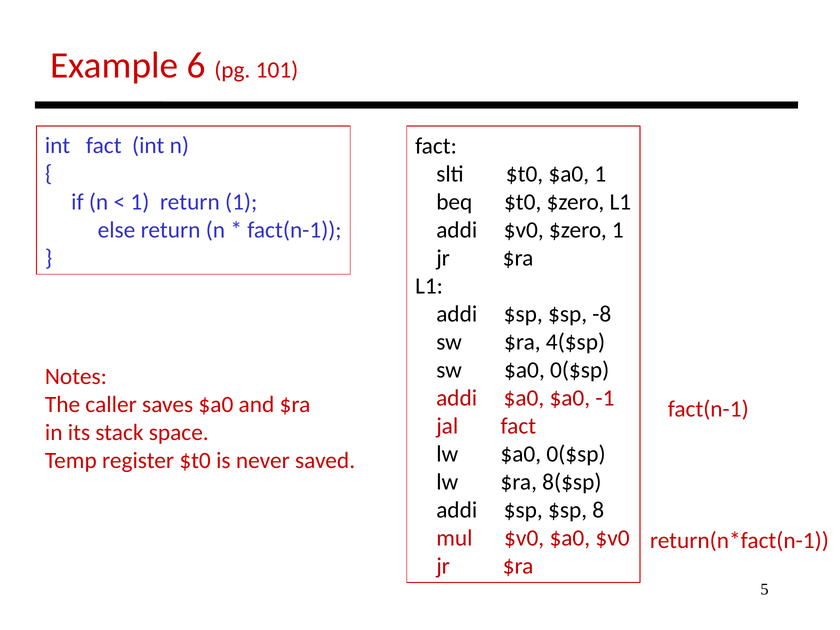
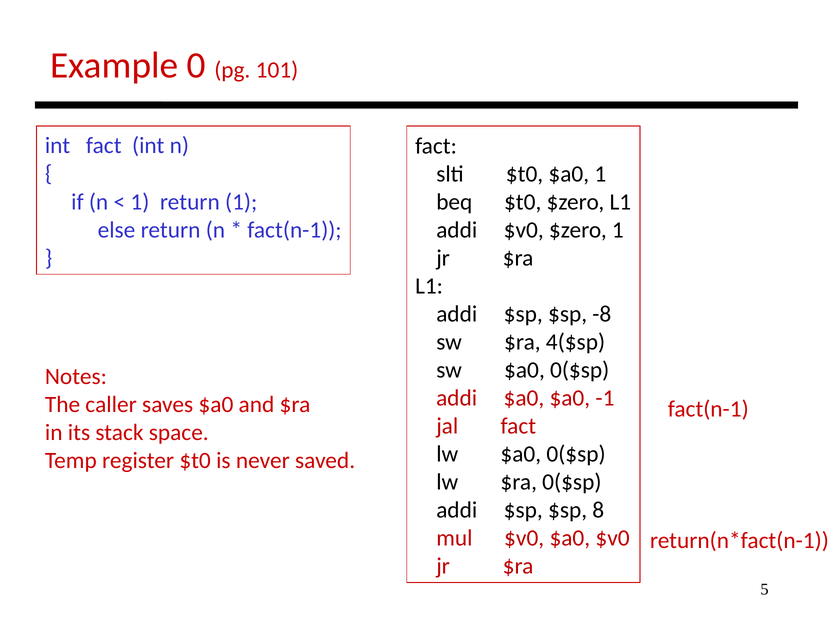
6: 6 -> 0 (196, 66)
$ra 8($sp: 8($sp -> 0($sp (572, 482)
